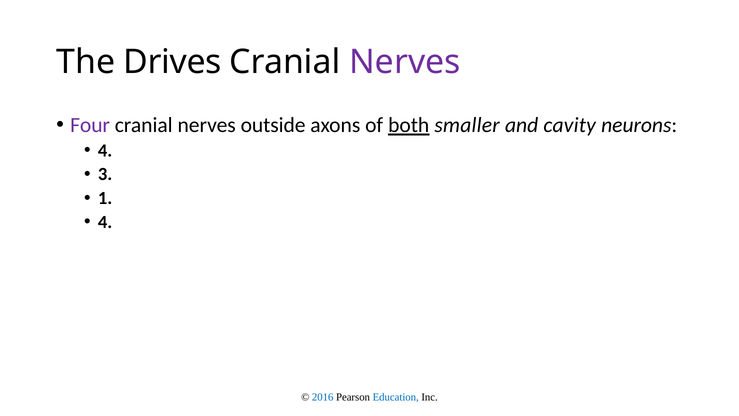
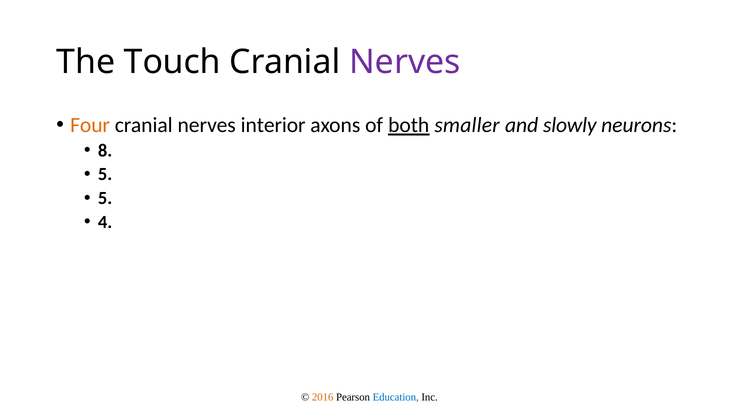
Drives: Drives -> Touch (172, 62)
Four colour: purple -> orange (90, 125)
outside: outside -> interior (273, 125)
cavity: cavity -> slowly (570, 125)
4: 4 -> 8 (105, 150)
3: 3 -> 5 (105, 174)
1: 1 -> 5 (105, 198)
2016 colour: blue -> orange (323, 397)
